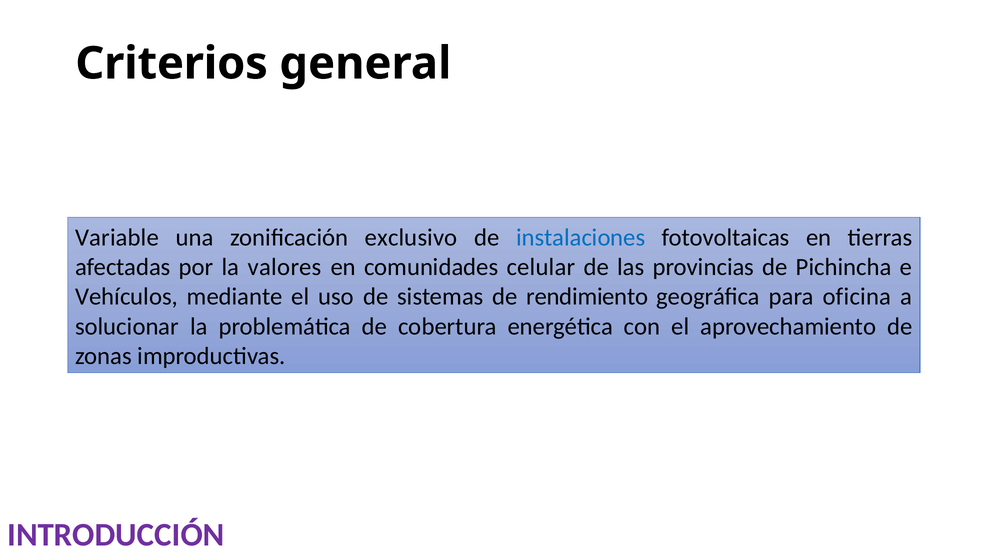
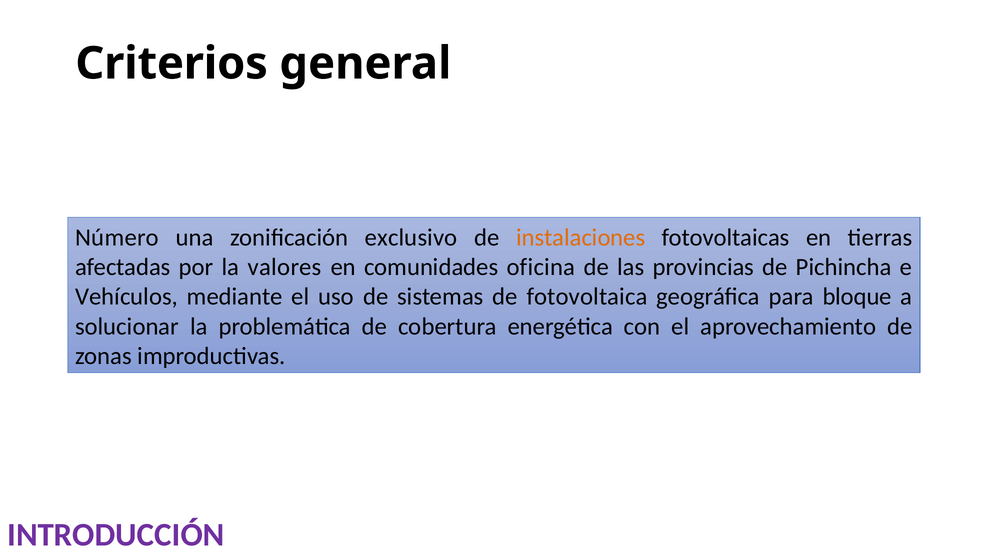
Variable: Variable -> Número (117, 237)
instalaciones colour: blue -> orange (581, 237)
celular: celular -> oficina (541, 267)
rendimiento: rendimiento -> fotovoltaica (587, 297)
oficina: oficina -> bloque (857, 297)
